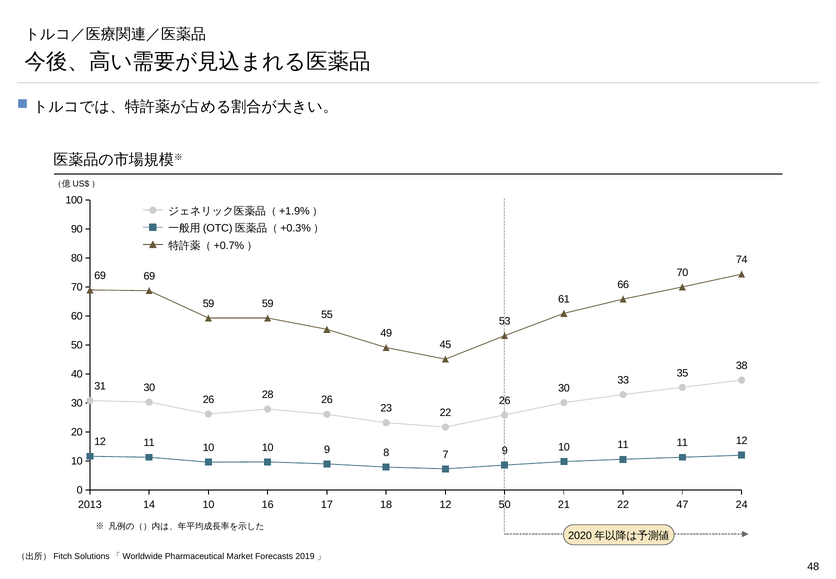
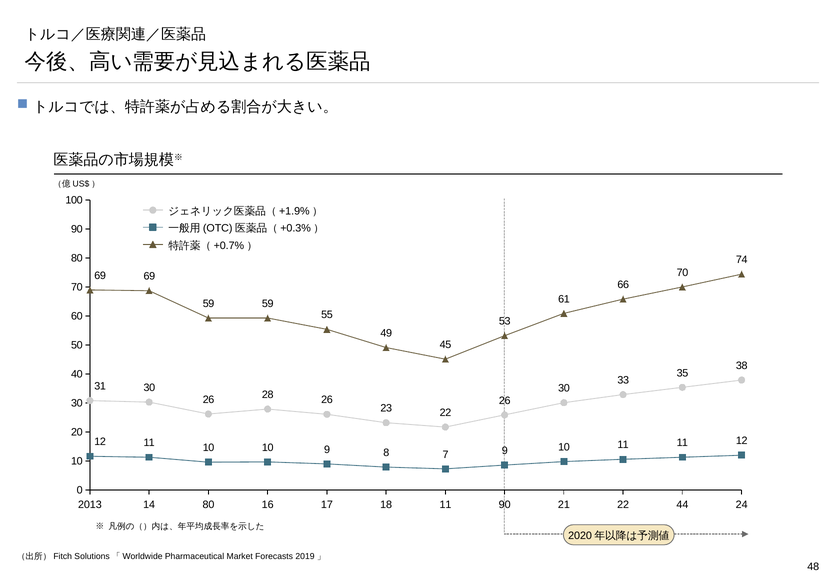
14 10: 10 -> 80 (208, 504)
17 12: 12 -> 11 (445, 504)
16 50: 50 -> 90 (505, 504)
47: 47 -> 44 (682, 504)
